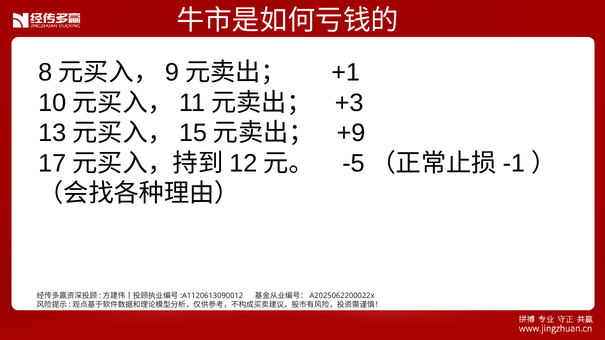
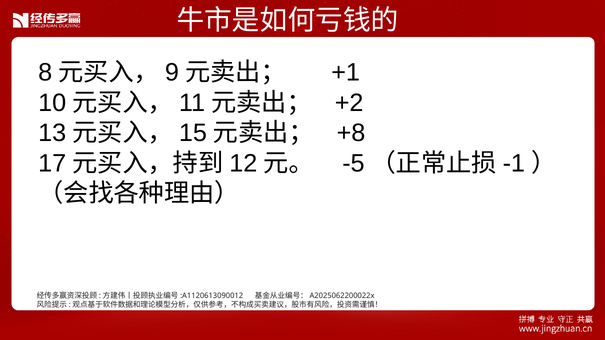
+3: +3 -> +2 (349, 103)
+9: +9 -> +8 (351, 133)
